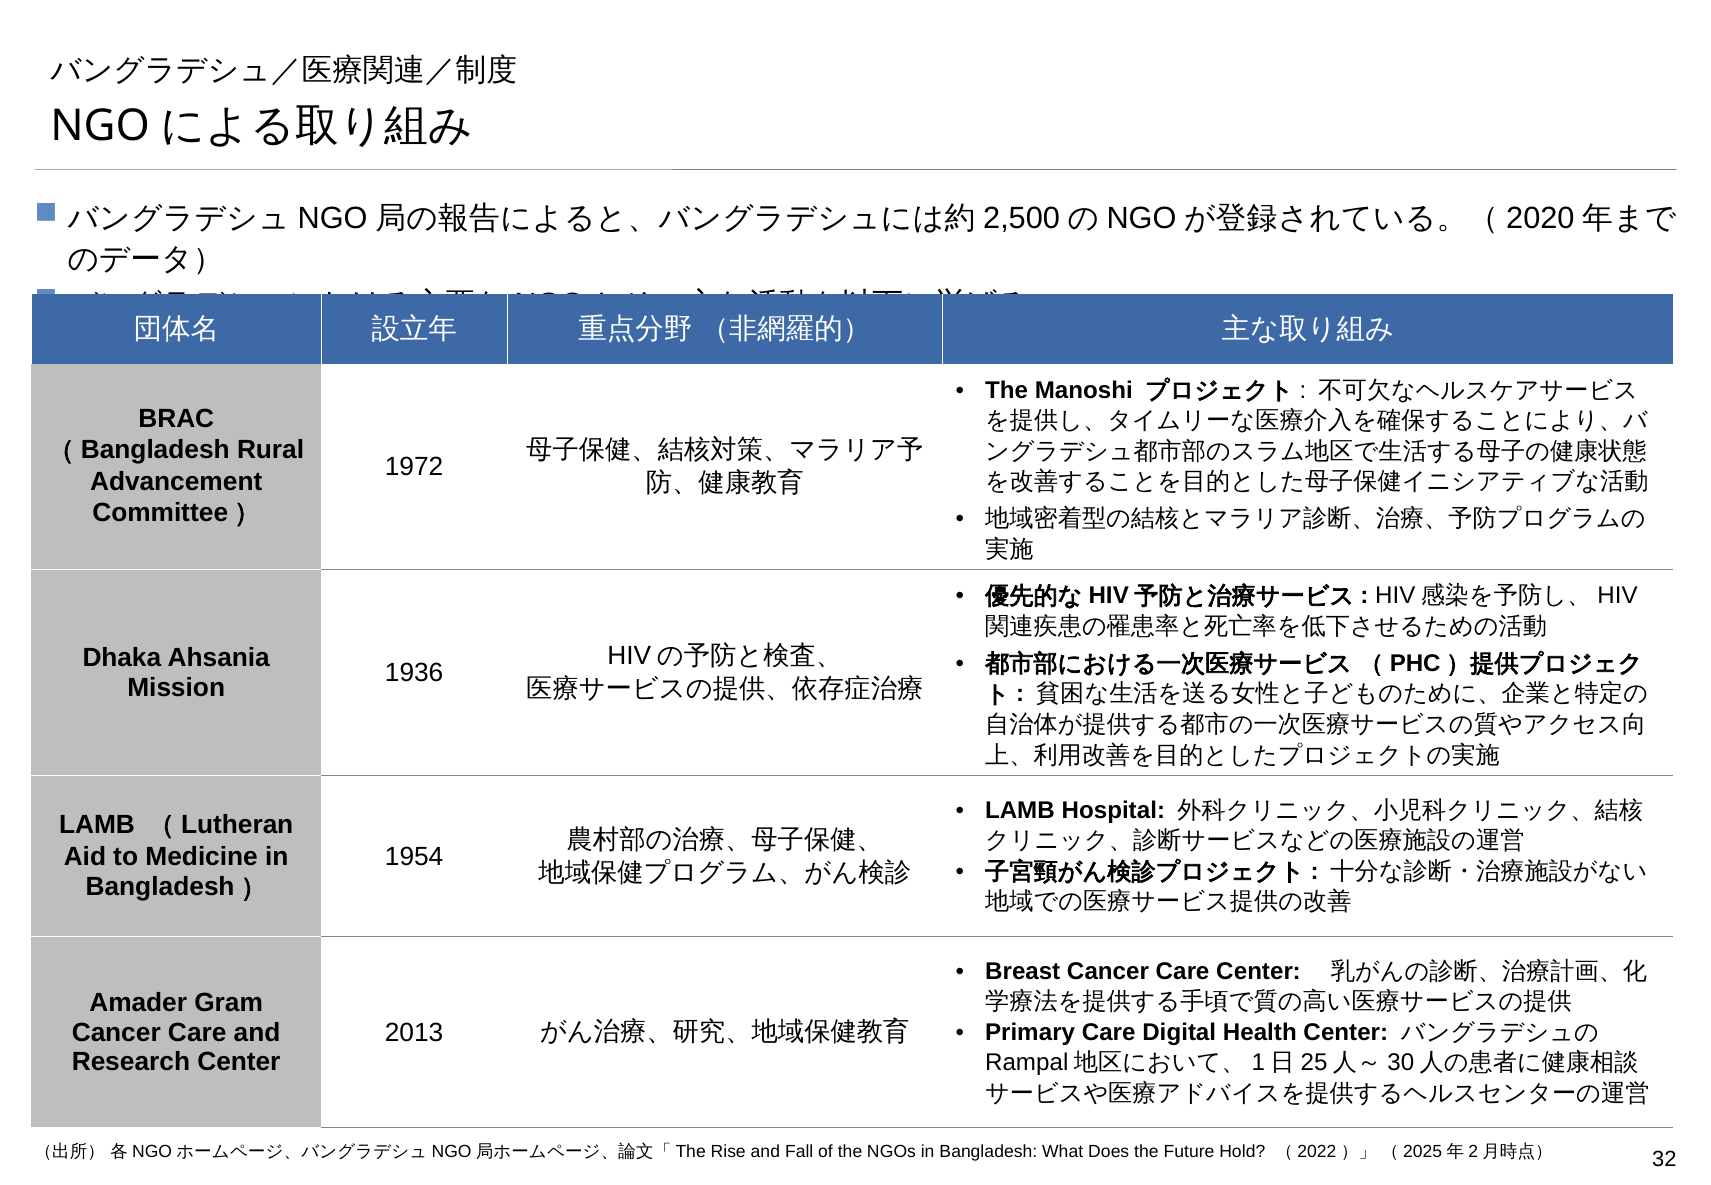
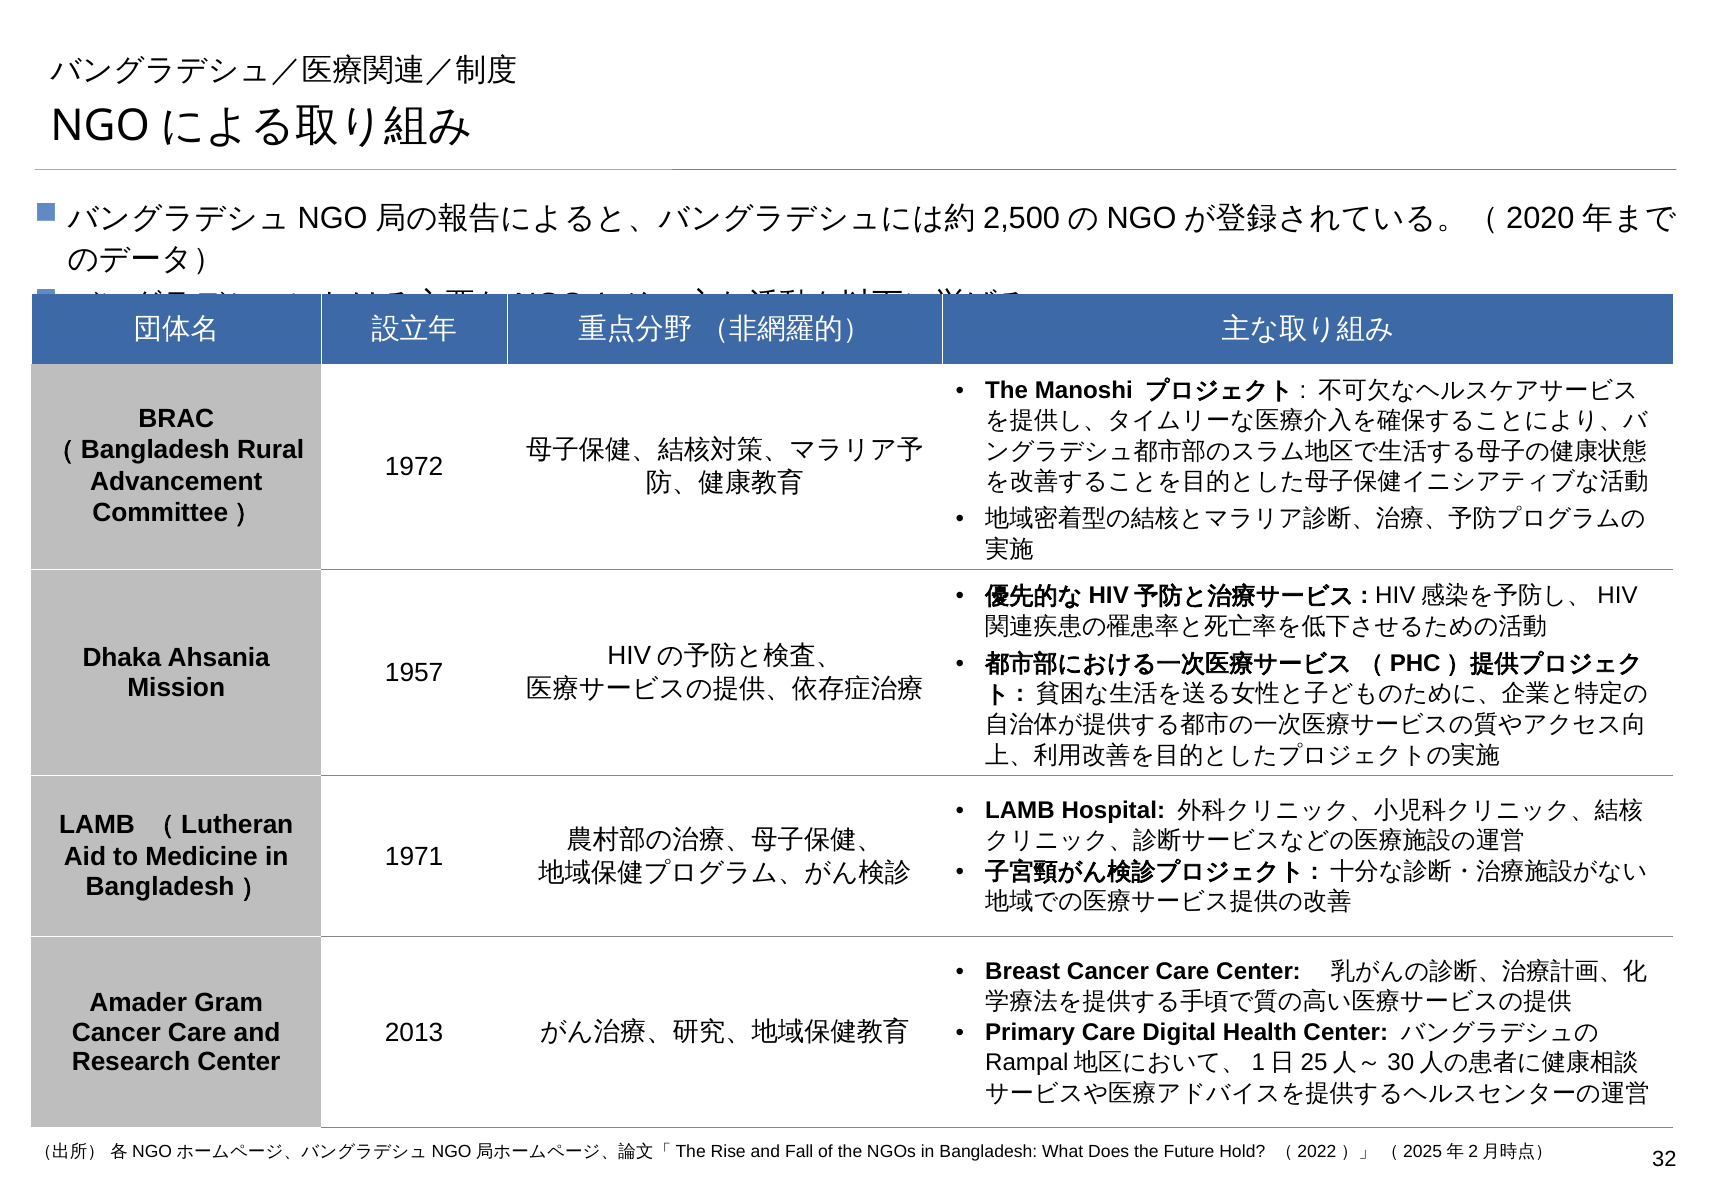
1936: 1936 -> 1957 (414, 672)
1954: 1954 -> 1971 (414, 856)
